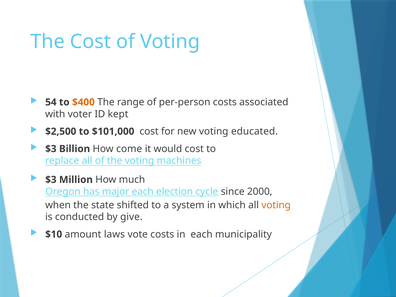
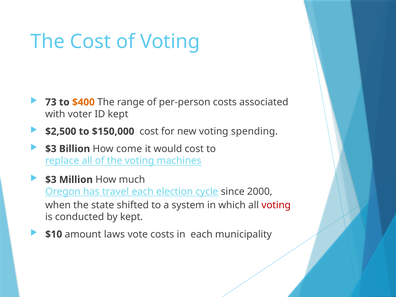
54: 54 -> 73 (51, 102)
$101,000: $101,000 -> $150,000 (113, 131)
educated: educated -> spending (254, 131)
major: major -> travel (116, 192)
voting colour: orange -> red (276, 205)
by give: give -> kept (131, 217)
